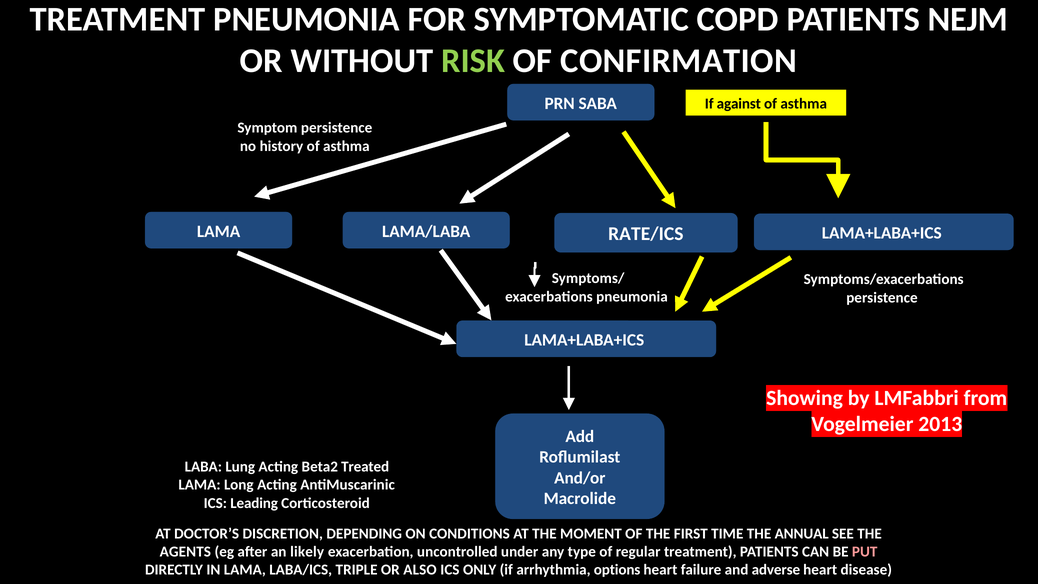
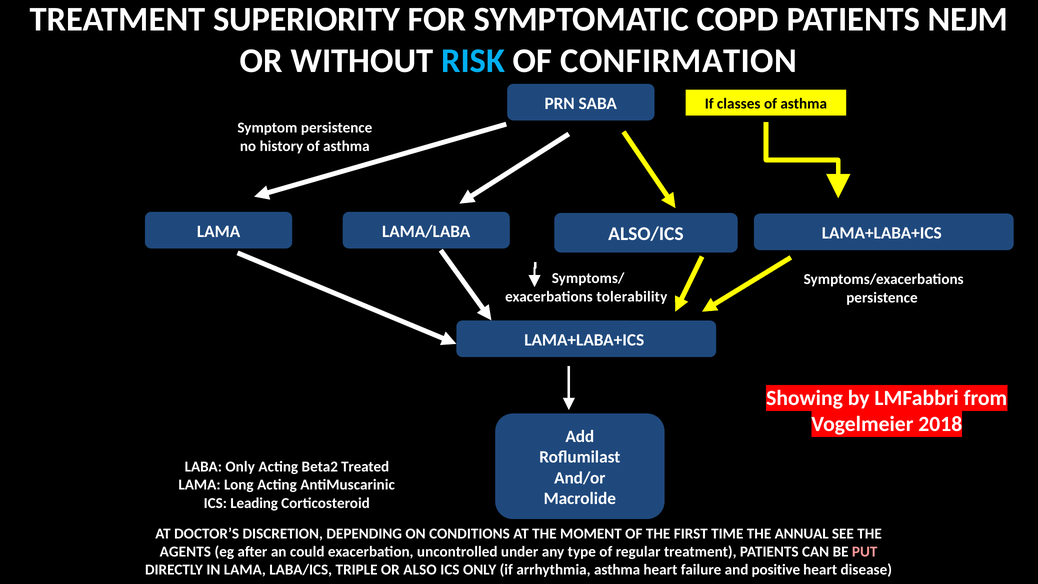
TREATMENT PNEUMONIA: PNEUMONIA -> SUPERIORITY (307, 19)
RISK colour: light green -> light blue (473, 61)
against: against -> classes (739, 104)
RATE/ICS: RATE/ICS -> ALSO/ICS (646, 234)
exacerbations pneumonia: pneumonia -> tolerability (632, 296)
2013: 2013 -> 2018 (940, 424)
LABA Lung: Lung -> Only (240, 467)
likely: likely -> could (307, 552)
arrhythmia options: options -> asthma (617, 570)
adverse: adverse -> positive (776, 570)
